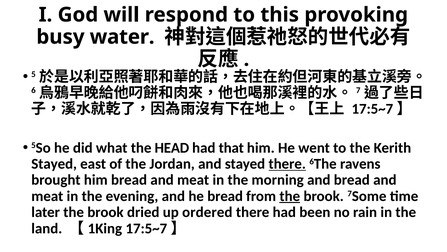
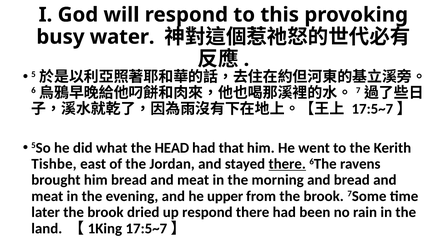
Stayed: Stayed -> Tishbe (54, 164)
he bread: bread -> upper (225, 196)
the underline: present -> none (290, 196)
up ordered: ordered -> respond (207, 212)
